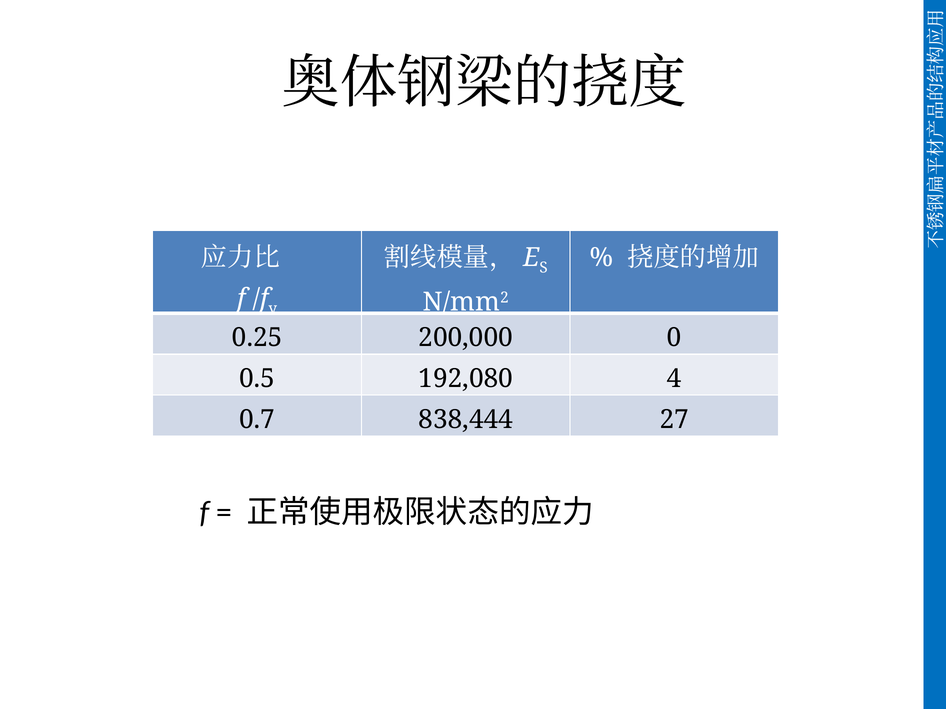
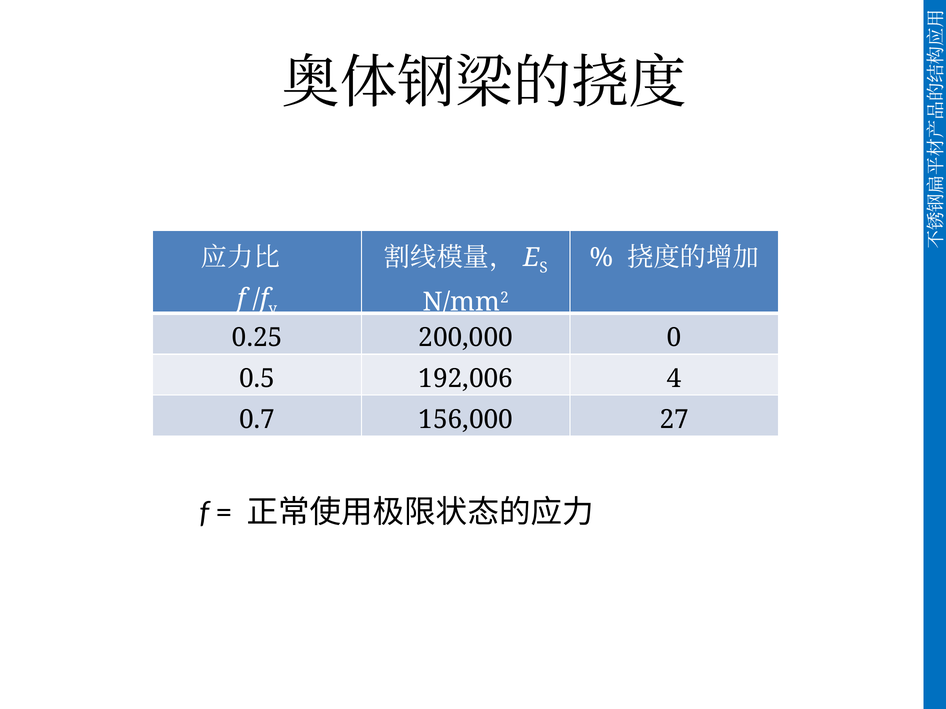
192,080: 192,080 -> 192,006 (466, 379)
838,444: 838,444 -> 156,000 (466, 420)
